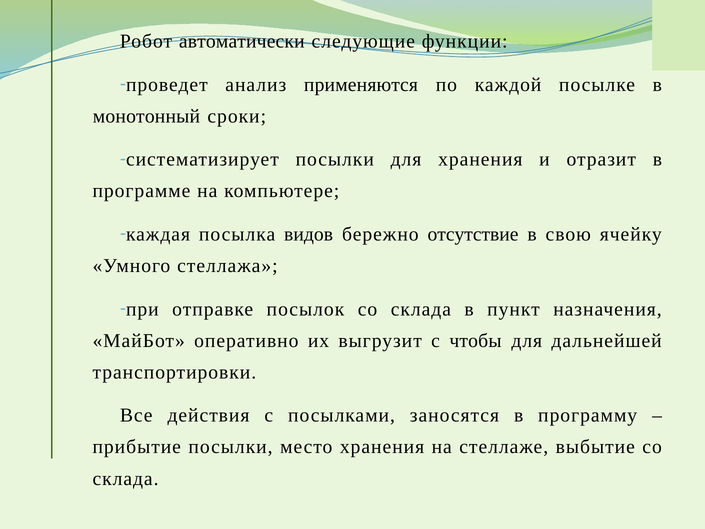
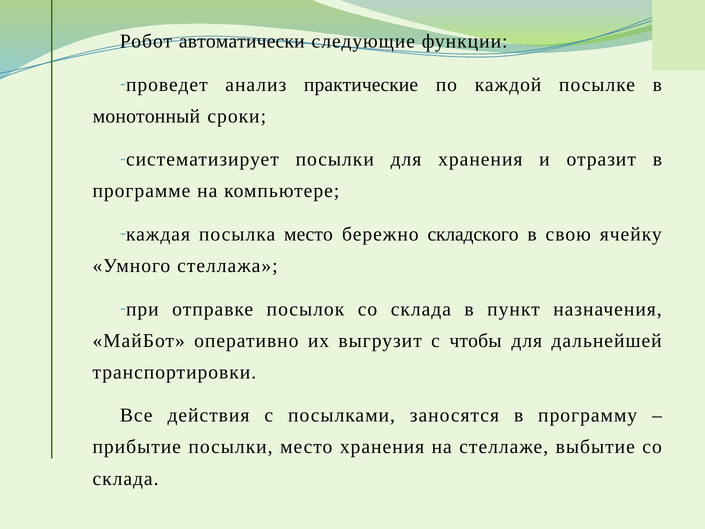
применяются: применяются -> практические (361, 85)
посылка видов: видов -> место (308, 234)
отсутствие: отсутствие -> складского (473, 234)
